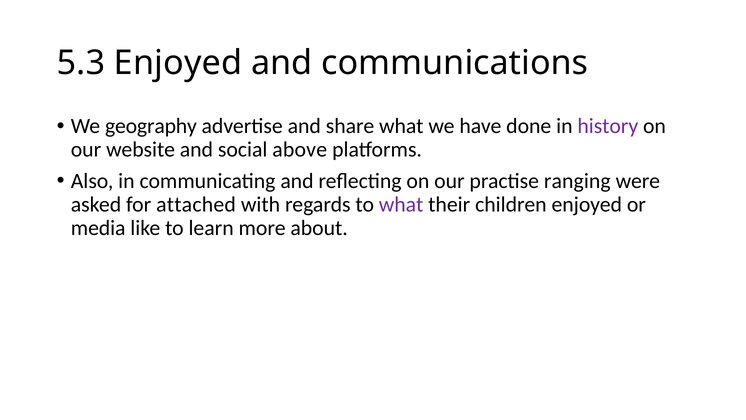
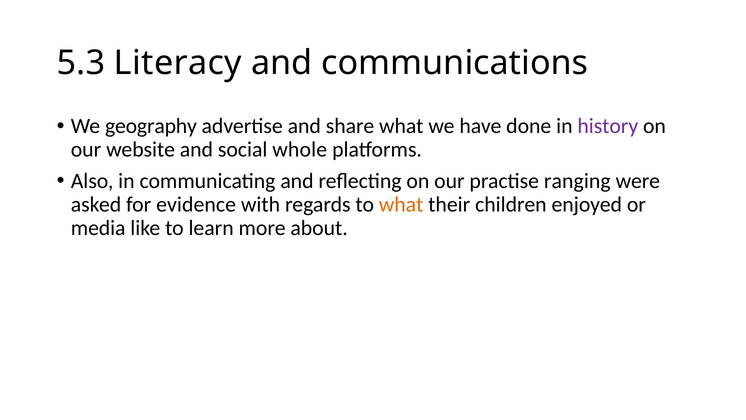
5.3 Enjoyed: Enjoyed -> Literacy (178, 63)
above: above -> whole (300, 150)
attached: attached -> evidence (196, 204)
what colour: purple -> orange (401, 204)
